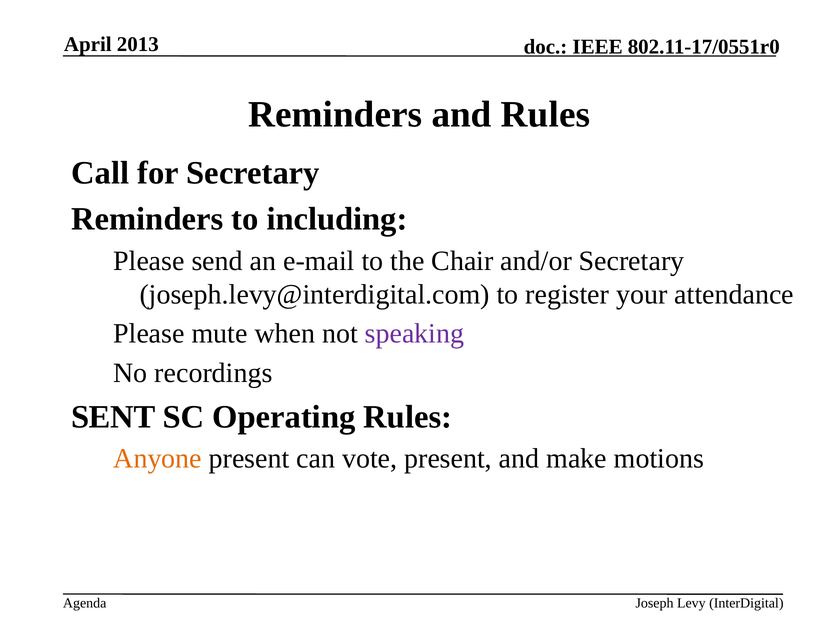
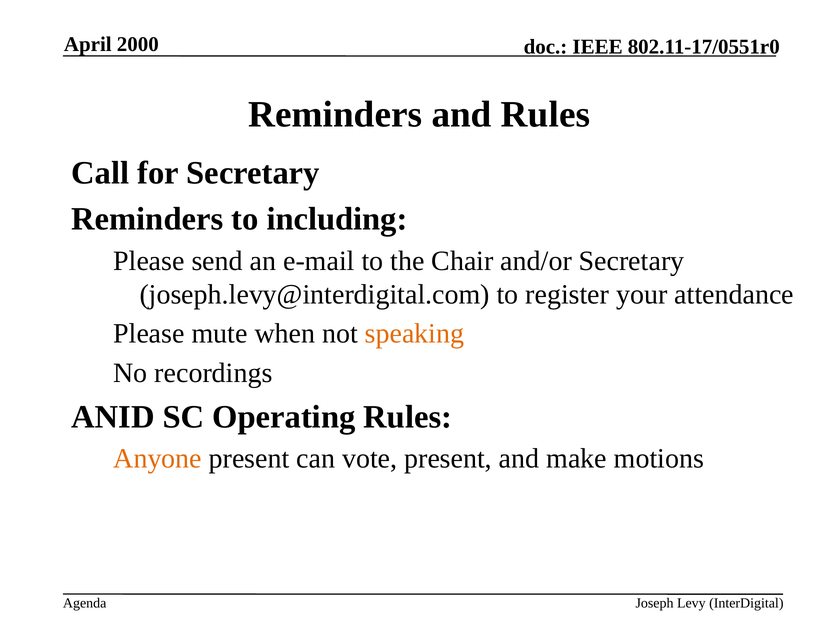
2013: 2013 -> 2000 (138, 44)
speaking colour: purple -> orange (415, 334)
SENT: SENT -> ANID (113, 417)
